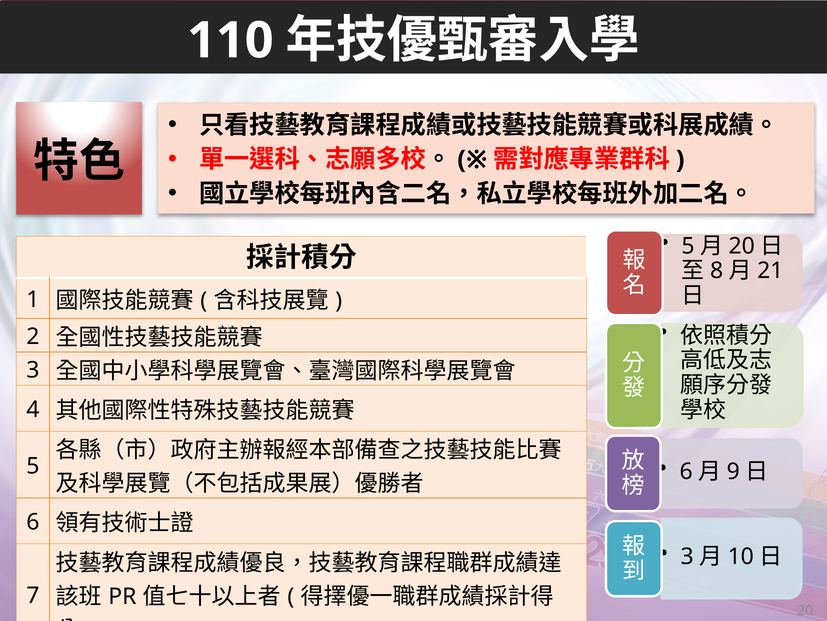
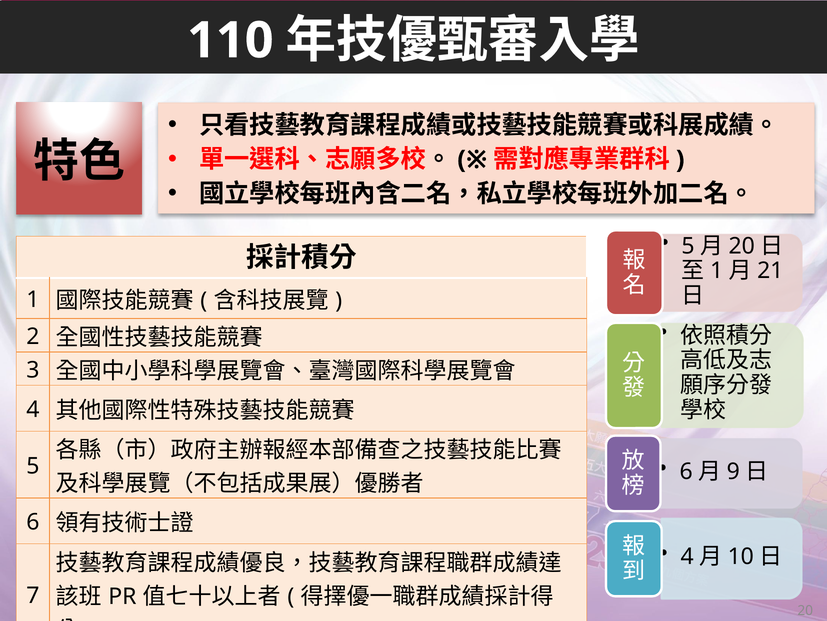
8: 8 -> 1 (717, 270)
3: 3 -> 4 (687, 556)
